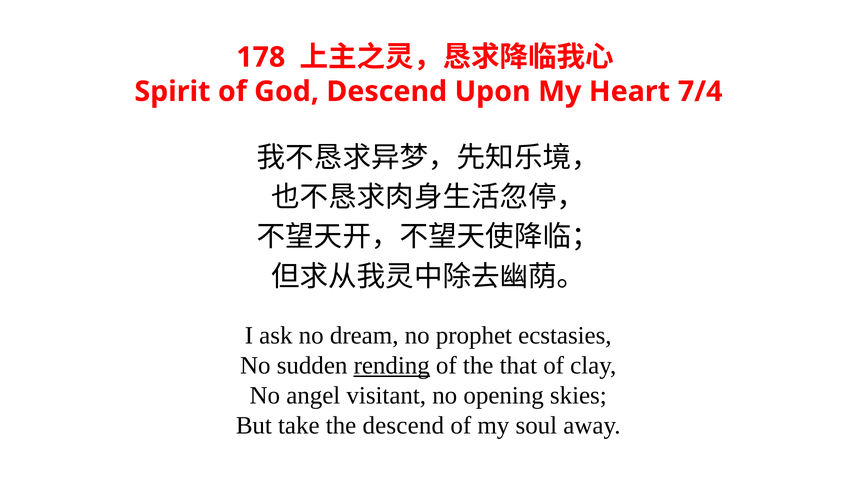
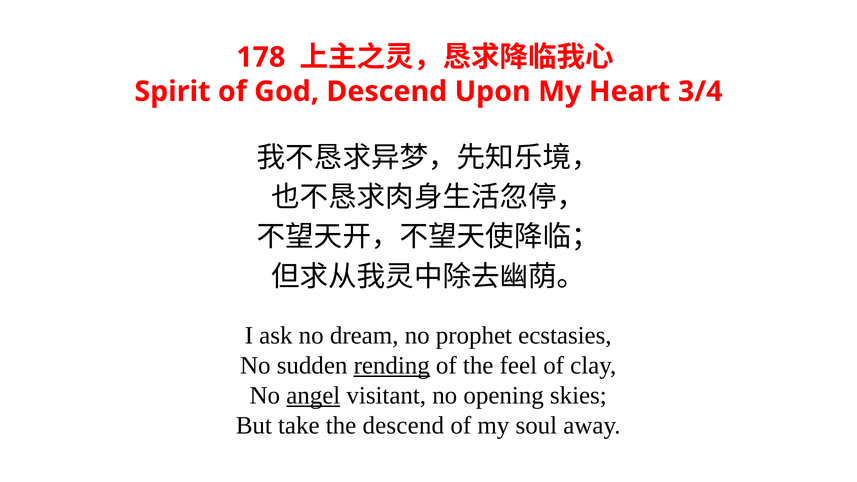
7/4: 7/4 -> 3/4 (700, 92)
that: that -> feel (518, 365)
angel underline: none -> present (313, 395)
